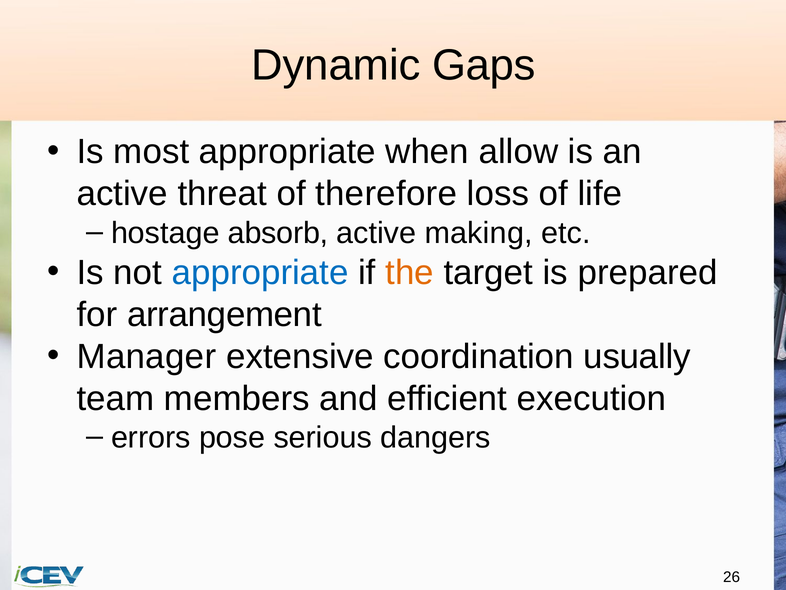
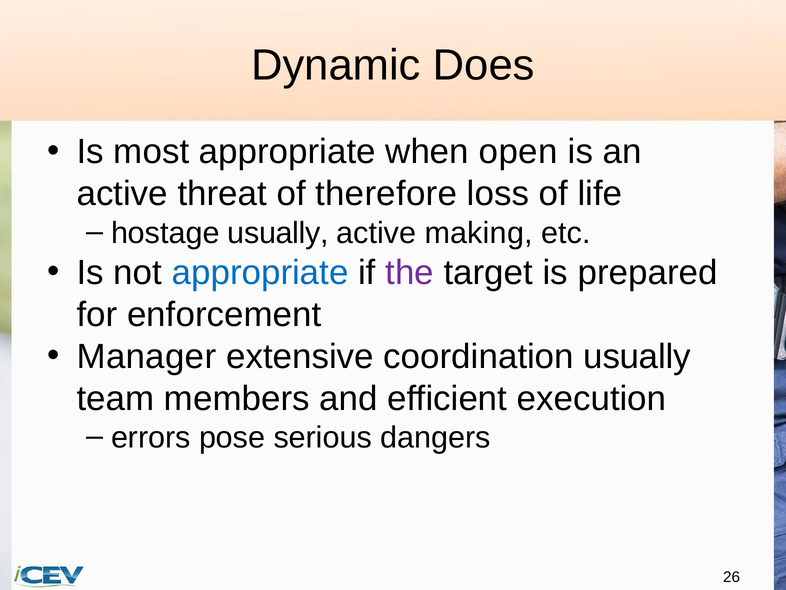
Gaps: Gaps -> Does (484, 65)
allow: allow -> open (518, 152)
hostage absorb: absorb -> usually (278, 233)
the colour: orange -> purple (410, 272)
arrangement: arrangement -> enforcement (224, 314)
